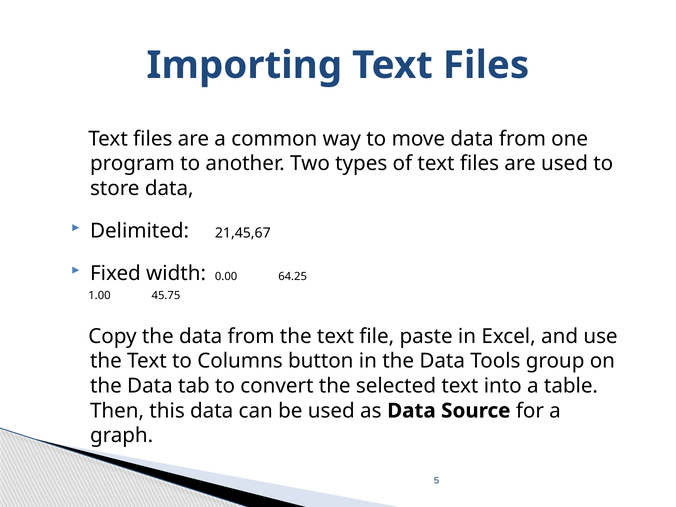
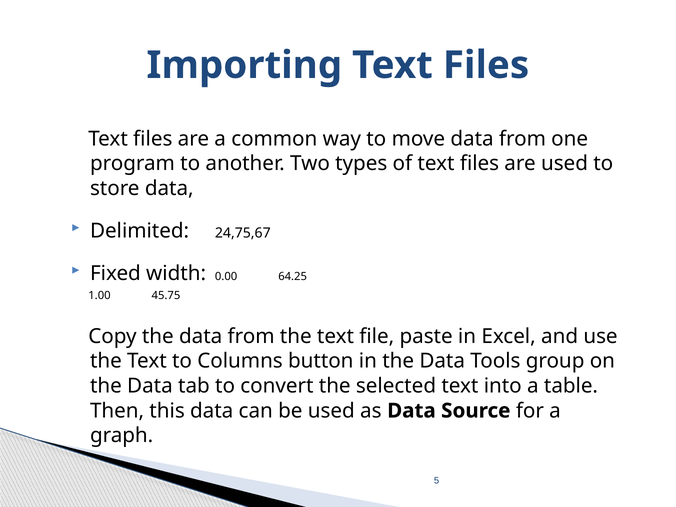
21,45,67: 21,45,67 -> 24,75,67 (243, 233)
